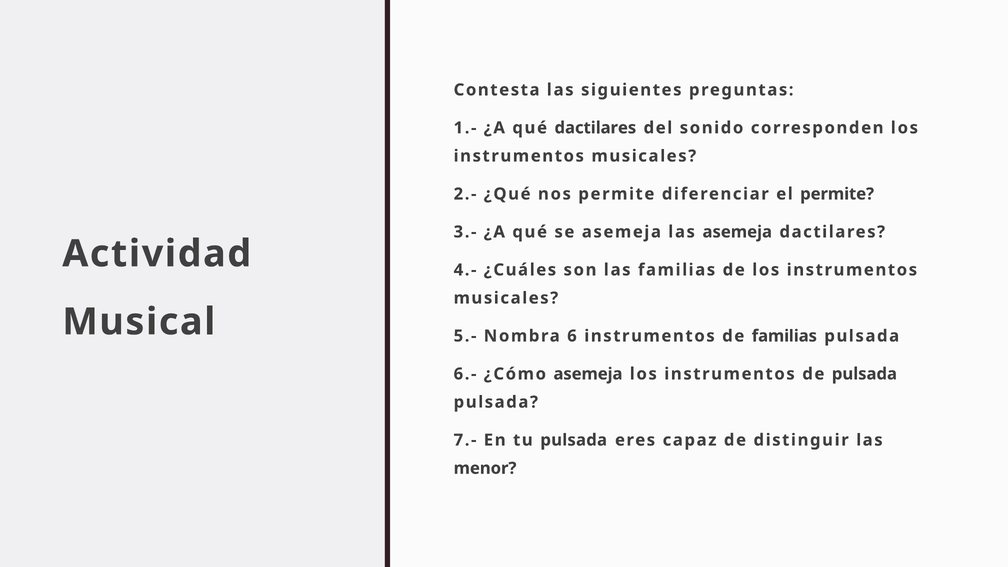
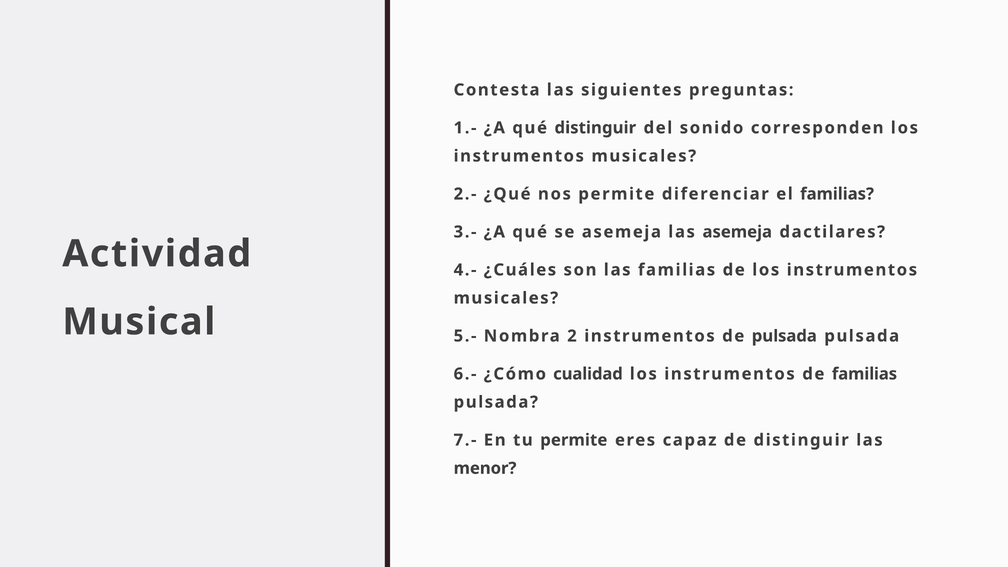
qué dactilares: dactilares -> distinguir (595, 128)
el permite: permite -> familias (837, 194)
6: 6 -> 2 (572, 336)
de familias: familias -> pulsada (784, 336)
¿Cómo asemeja: asemeja -> cualidad (588, 374)
de pulsada: pulsada -> familias (864, 374)
tu pulsada: pulsada -> permite (574, 440)
